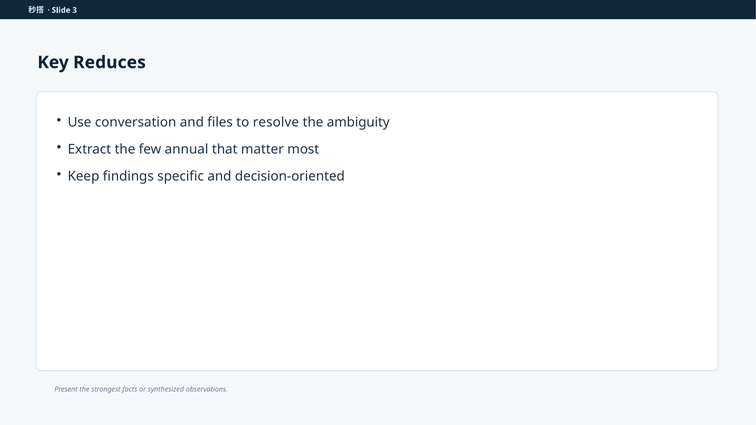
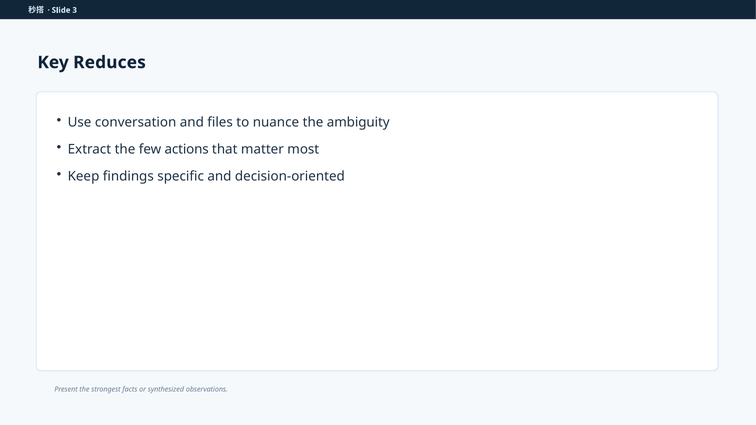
resolve: resolve -> nuance (276, 122)
annual: annual -> actions (187, 149)
